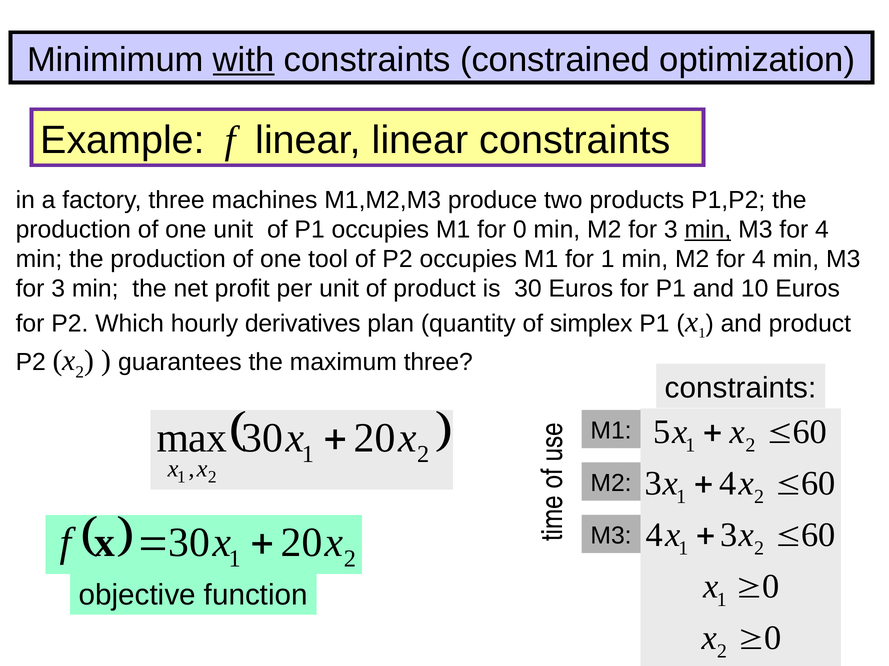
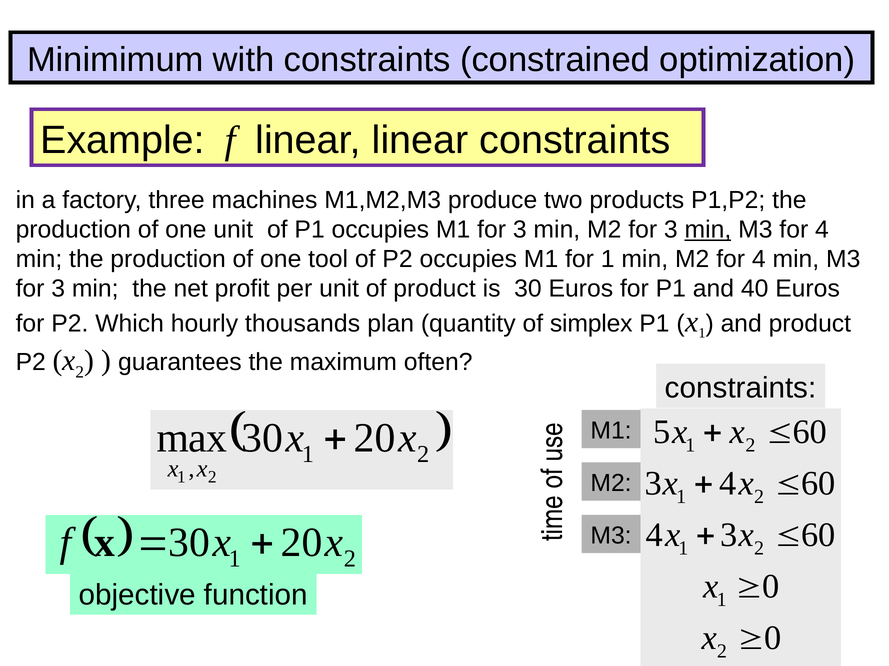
with underline: present -> none (244, 60)
M1 for 0: 0 -> 3 (520, 230)
10: 10 -> 40 (755, 289)
derivatives: derivatives -> thousands (303, 324)
maximum three: three -> often (438, 362)
